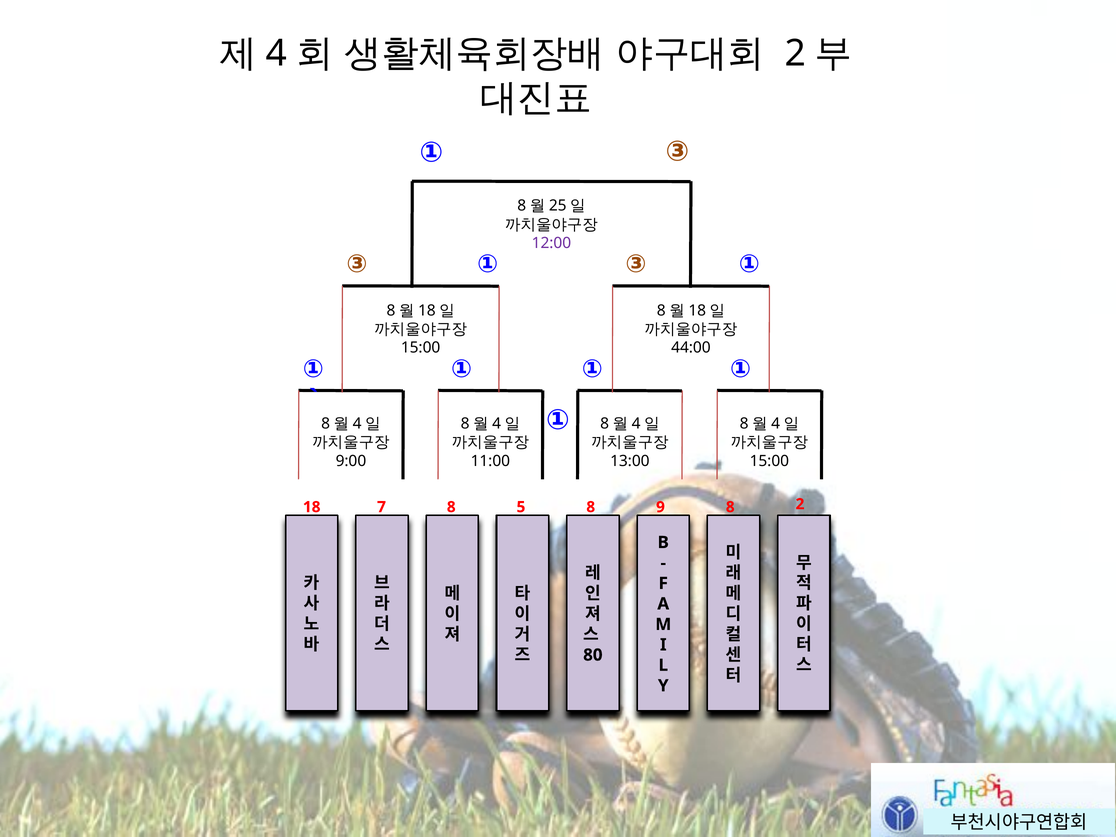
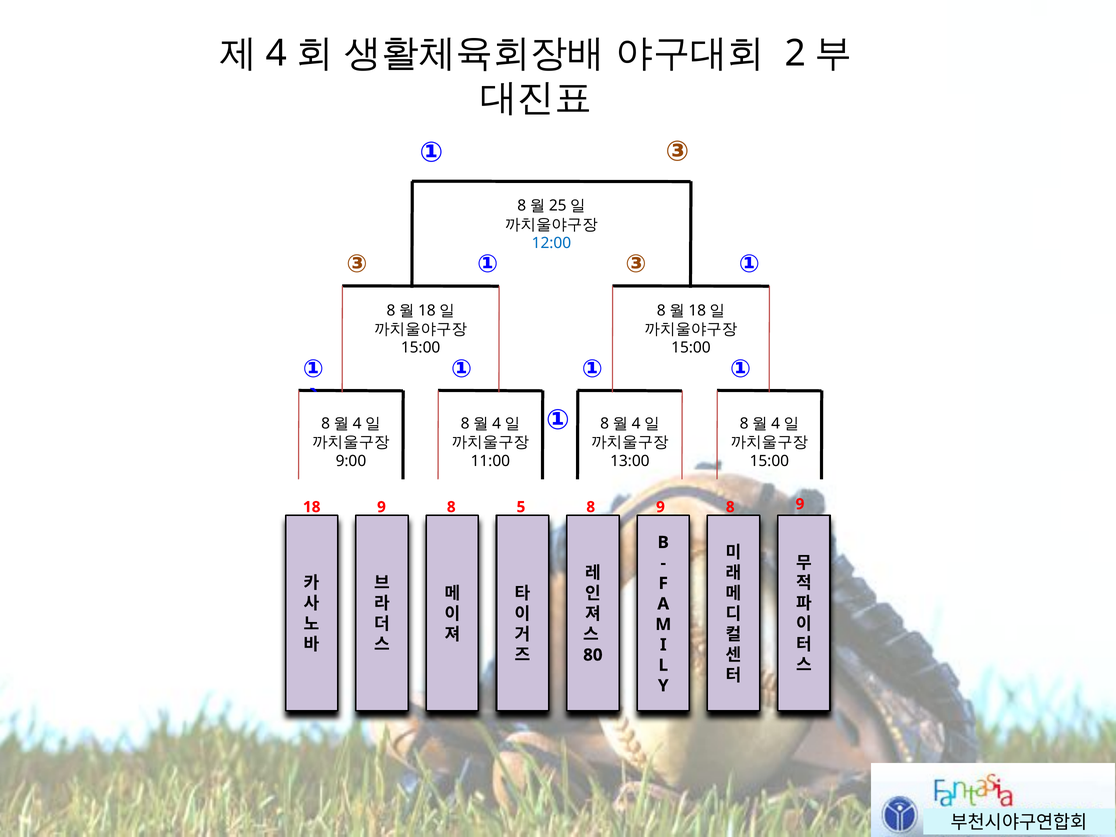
12:00 colour: purple -> blue (551, 243)
44:00: 44:00 -> 15:00 (691, 348)
18 7: 7 -> 9 (381, 507)
9 8 2: 2 -> 9 (800, 504)
